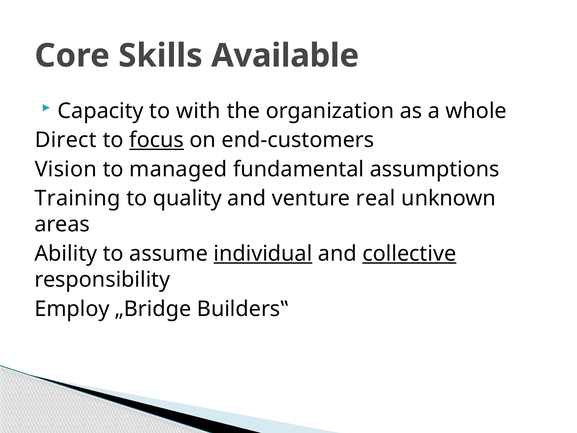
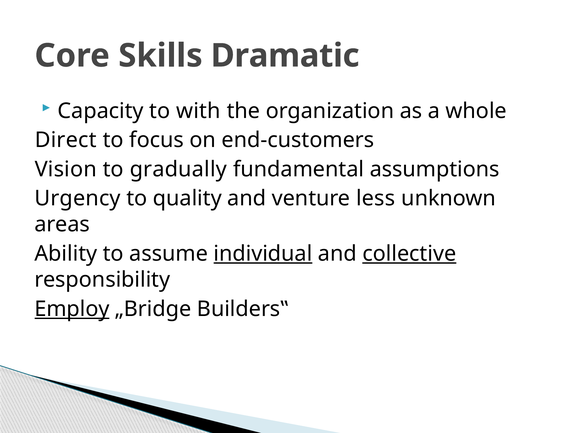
Available: Available -> Dramatic (285, 56)
focus underline: present -> none (157, 140)
managed: managed -> gradually (178, 169)
Training: Training -> Urgency (78, 198)
real: real -> less (376, 198)
Employ underline: none -> present (72, 309)
